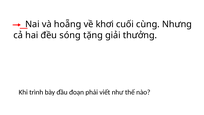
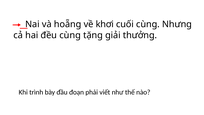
đều sóng: sóng -> cùng (70, 35)
